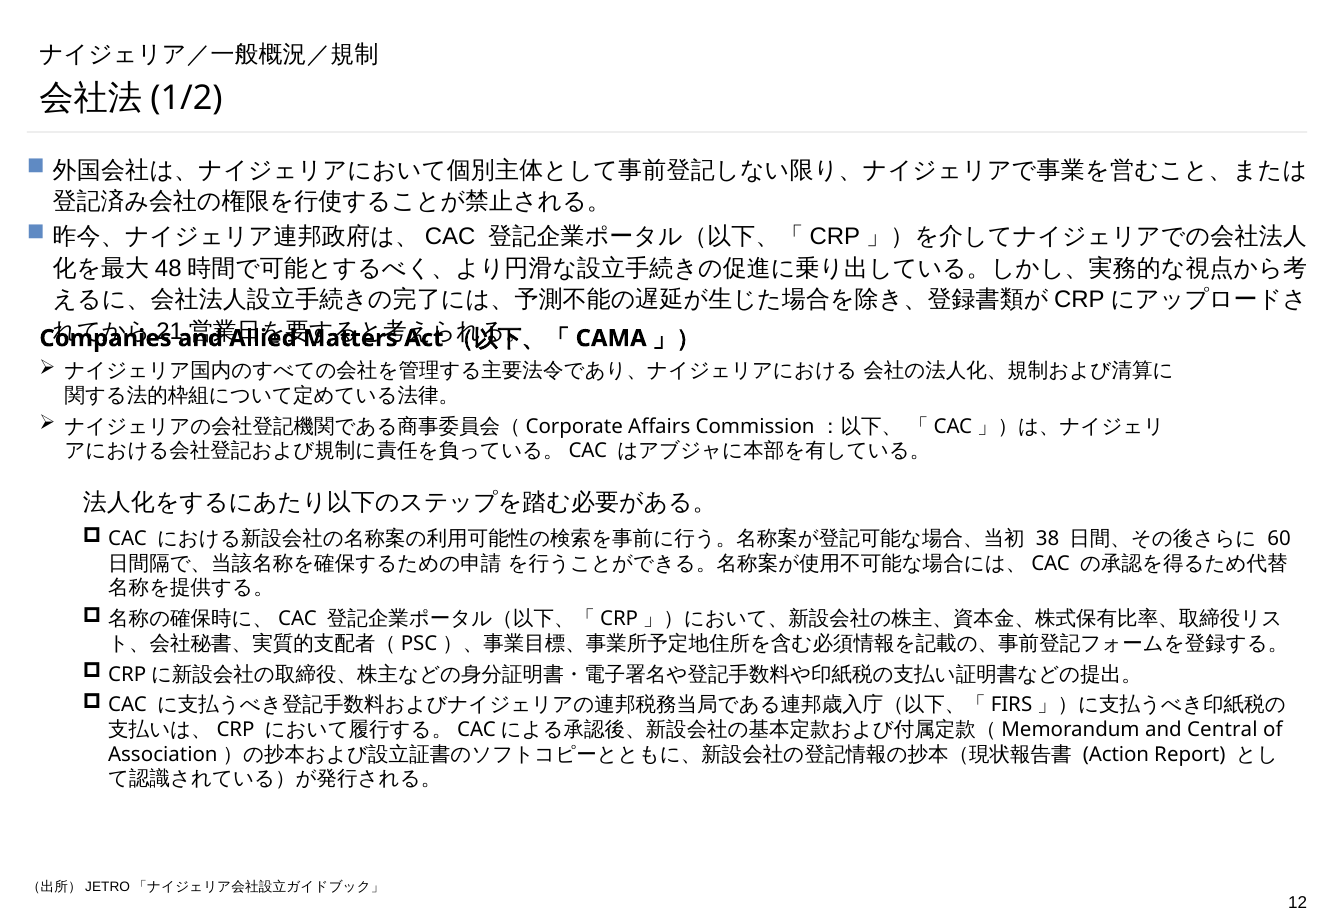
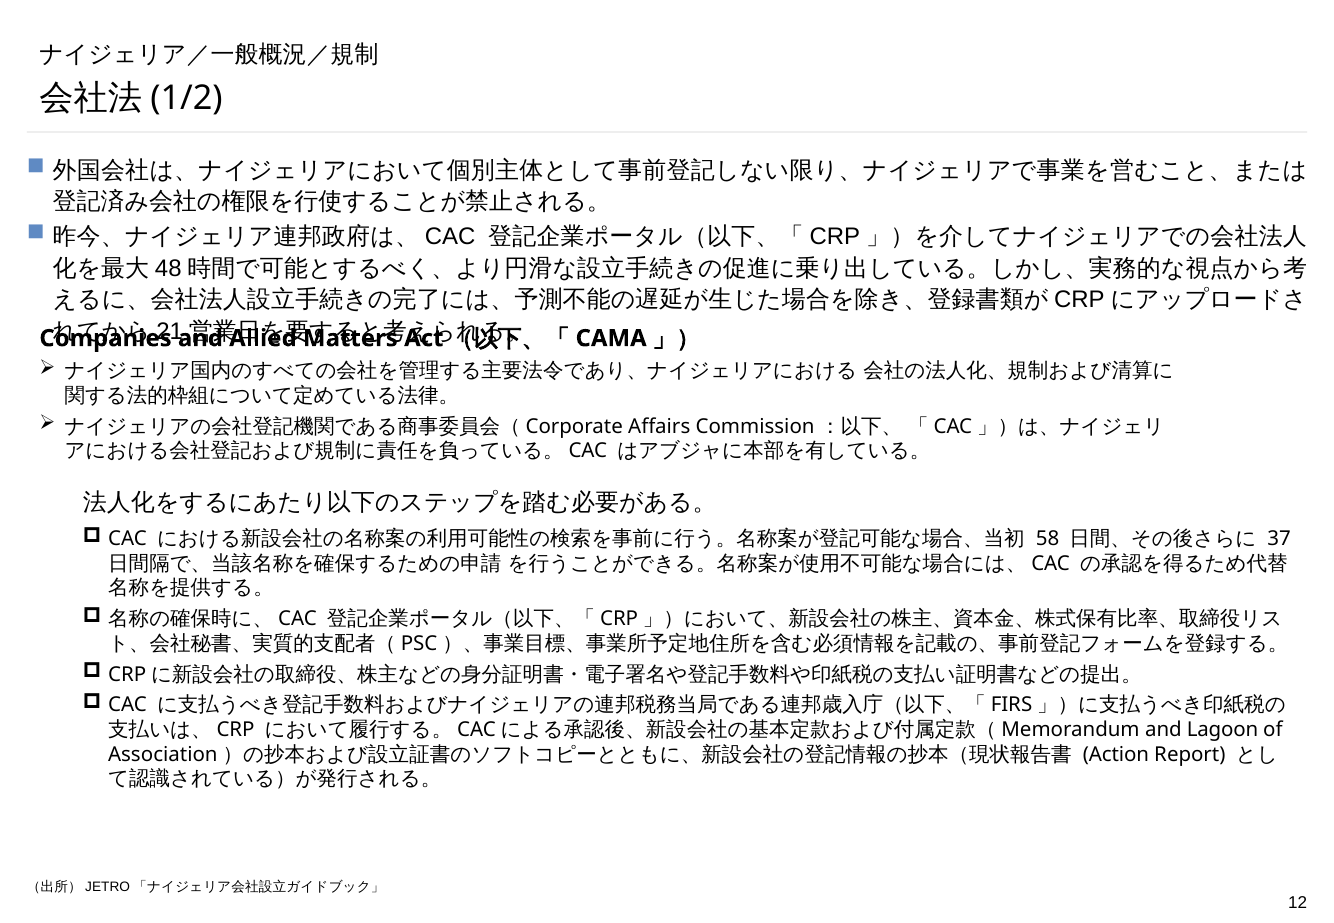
38: 38 -> 58 (1048, 539)
60: 60 -> 37 (1279, 539)
Central: Central -> Lagoon (1223, 730)
